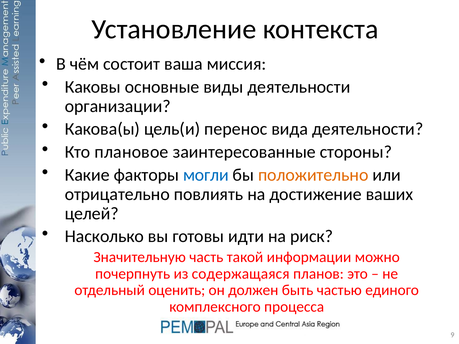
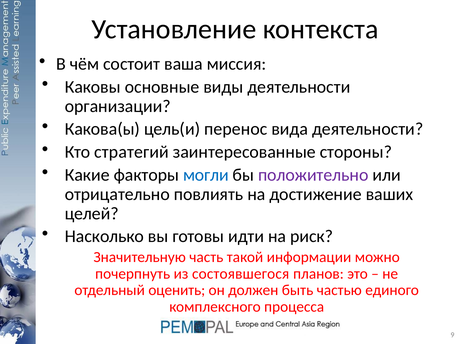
плановое: плановое -> стратегий (132, 152)
положительно colour: orange -> purple (313, 175)
содержащаяся: содержащаяся -> состоявшегося (241, 274)
